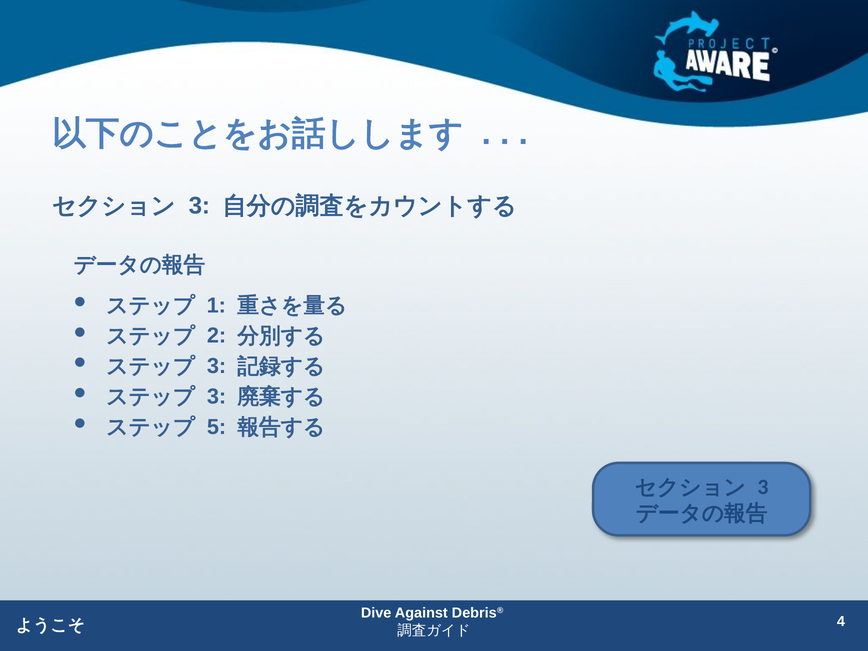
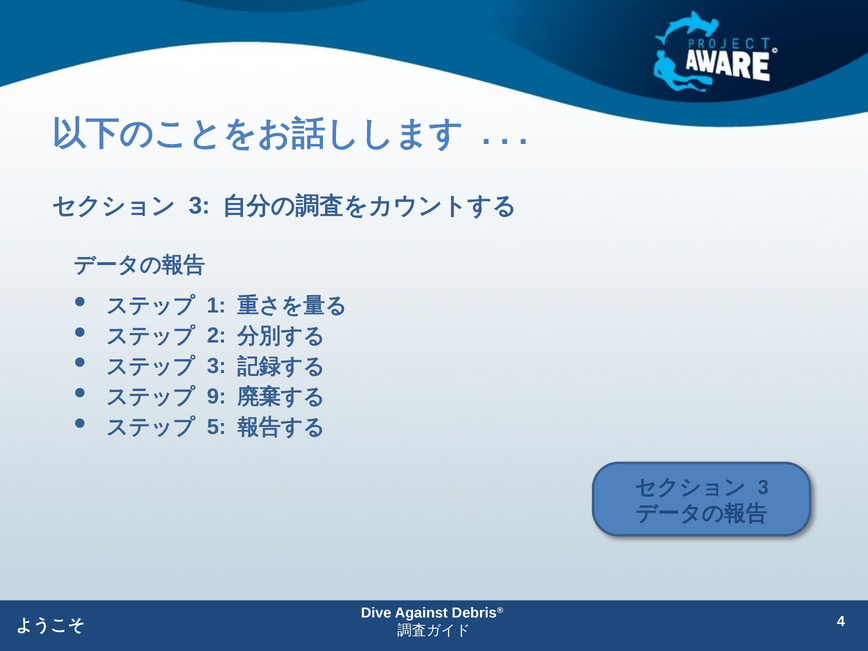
3: 3 -> 9 (217, 396)
